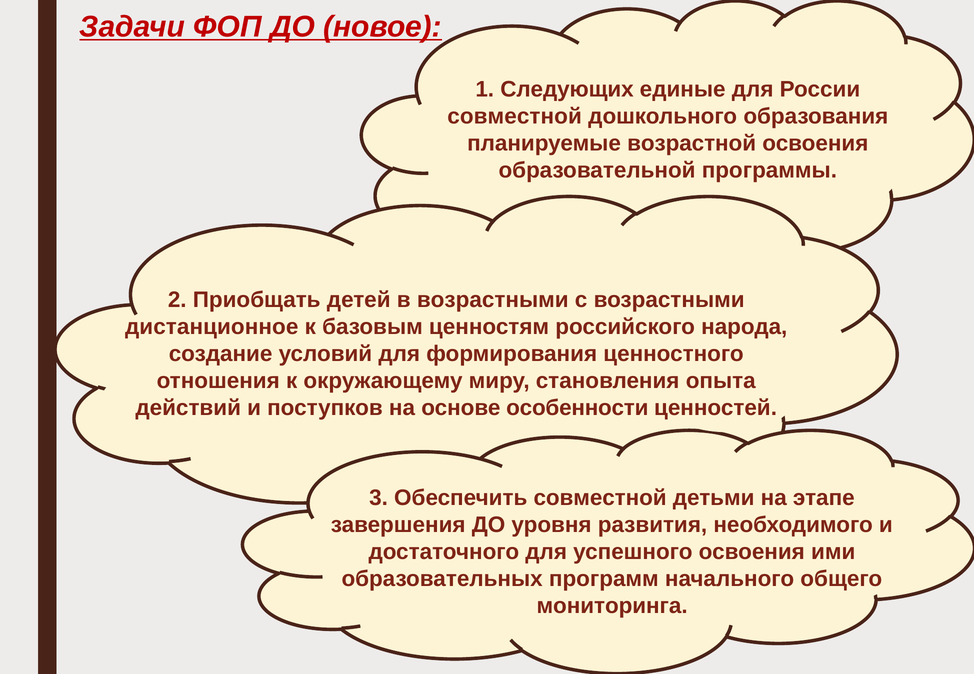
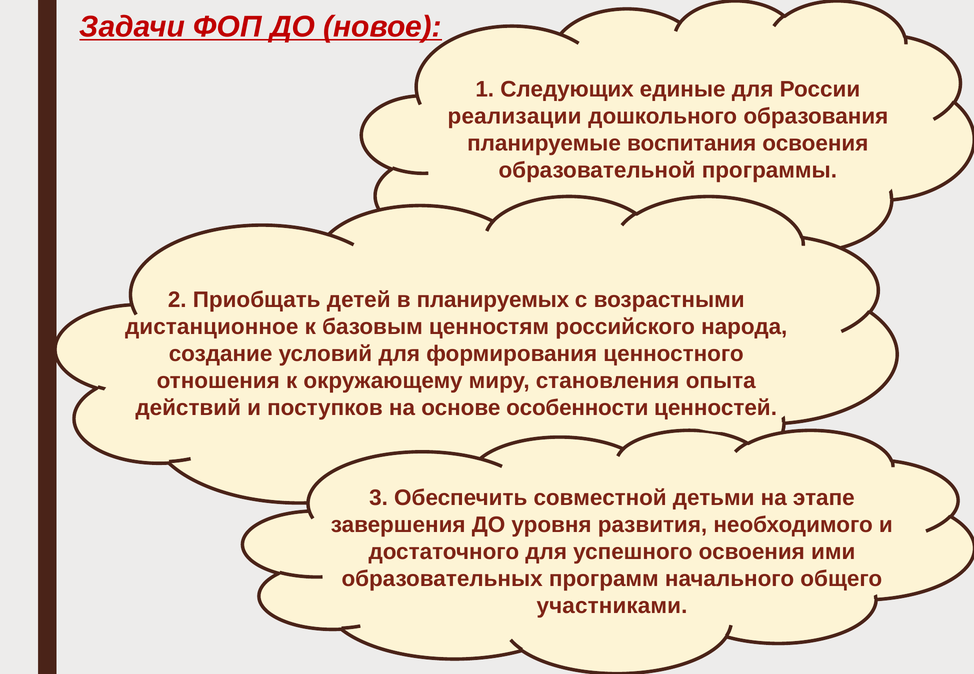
совместной: совместной -> реализации (515, 116)
возрастной: возрастной -> воспитания (692, 143)
в возрастными: возрастными -> планируемых (493, 300)
мониторинга: мониторинга -> участниками (612, 606)
